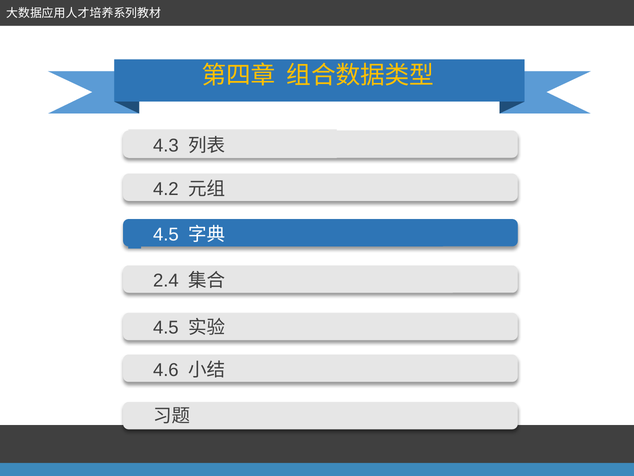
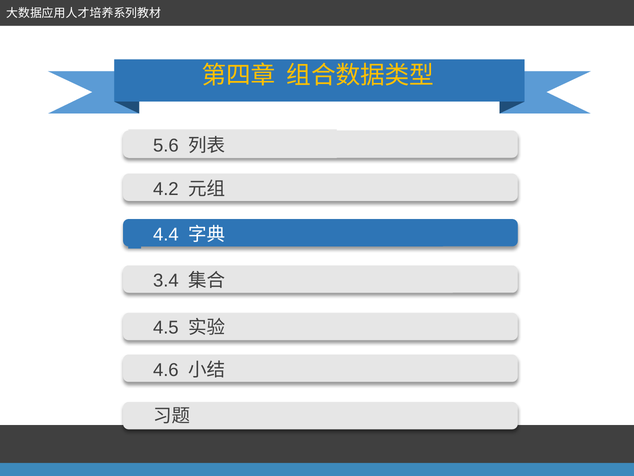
4.3: 4.3 -> 5.6 (166, 146)
4.5: 4.5 -> 4.4 (166, 234)
2.4: 2.4 -> 3.4 (166, 281)
